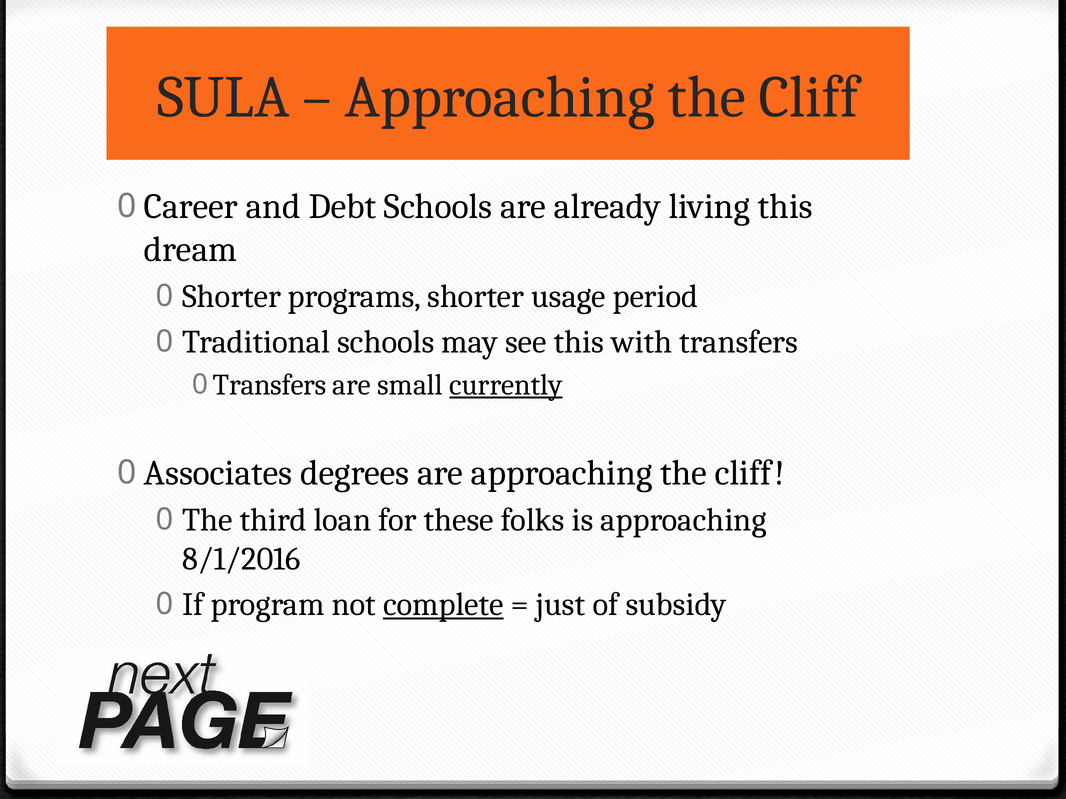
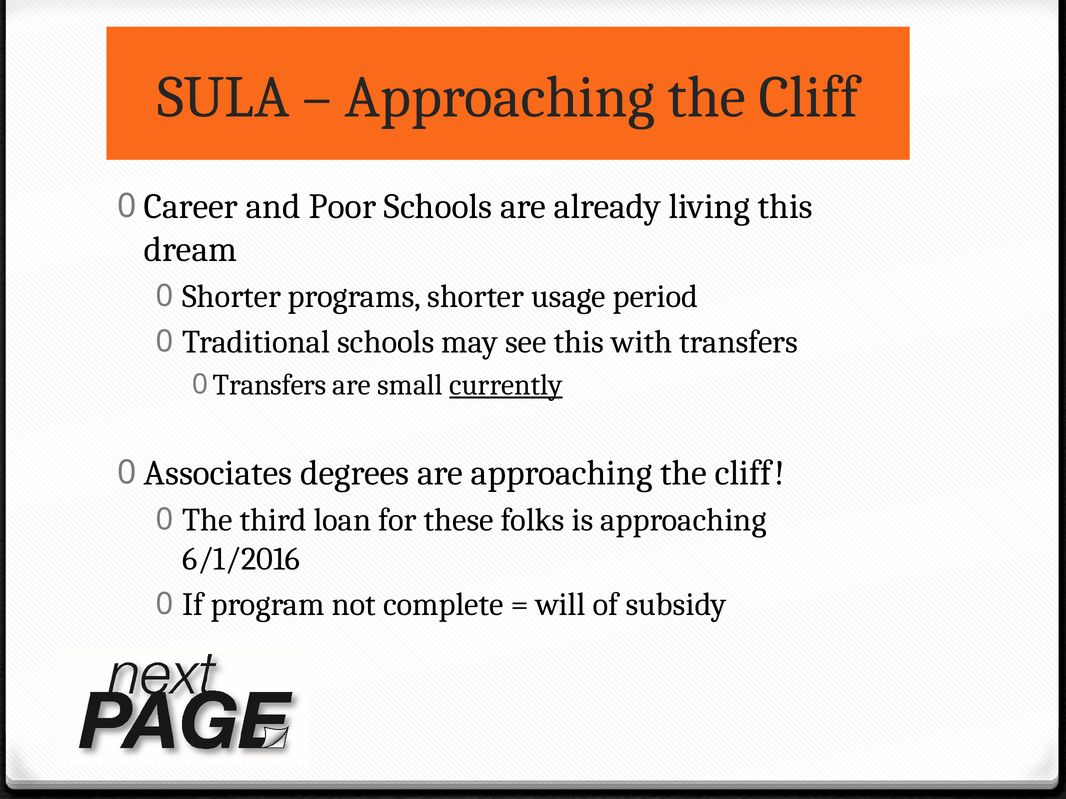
Debt: Debt -> Poor (342, 207)
8/1/2016: 8/1/2016 -> 6/1/2016 (241, 559)
complete underline: present -> none (443, 605)
just: just -> will (561, 605)
